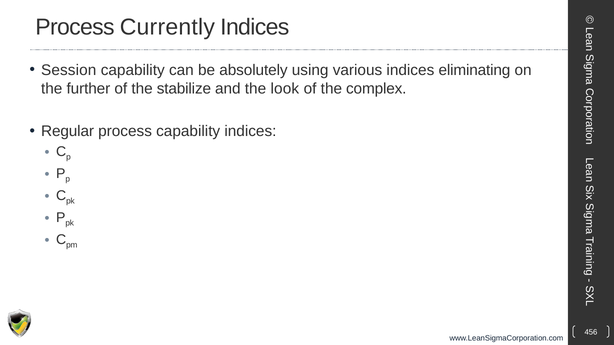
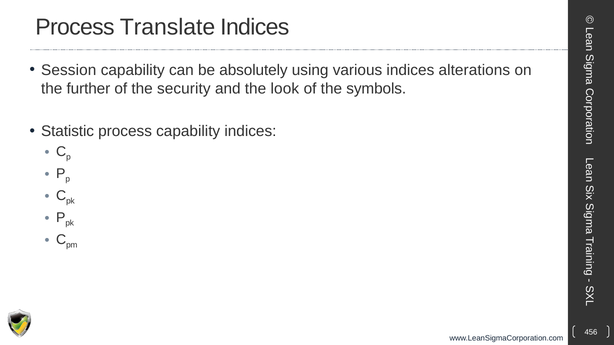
Currently: Currently -> Translate (167, 27)
eliminating: eliminating -> alterations (474, 70)
stabilize: stabilize -> security (184, 89)
complex: complex -> symbols (376, 89)
Regular: Regular -> Statistic (68, 132)
